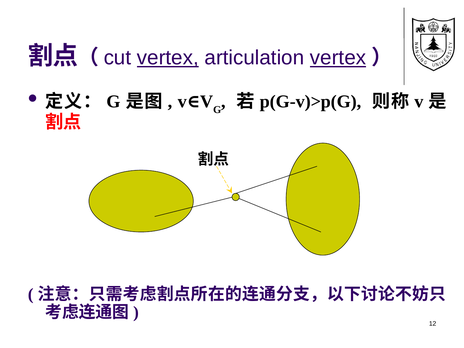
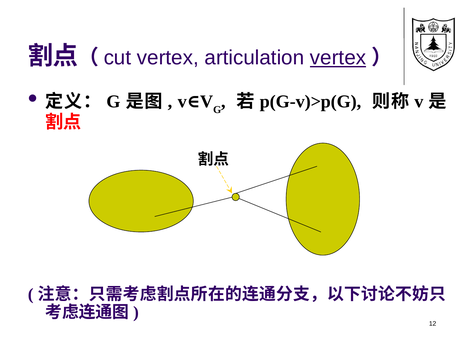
vertex underline: present -> none (168, 58)
